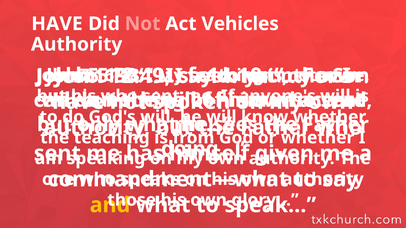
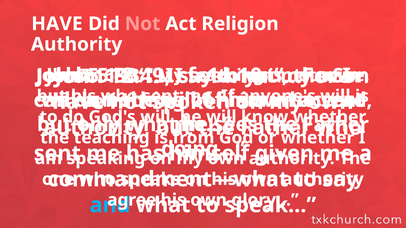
Vehicles: Vehicles -> Religion (240, 24)
those: those -> agree (132, 200)
and colour: yellow -> light blue (110, 205)
